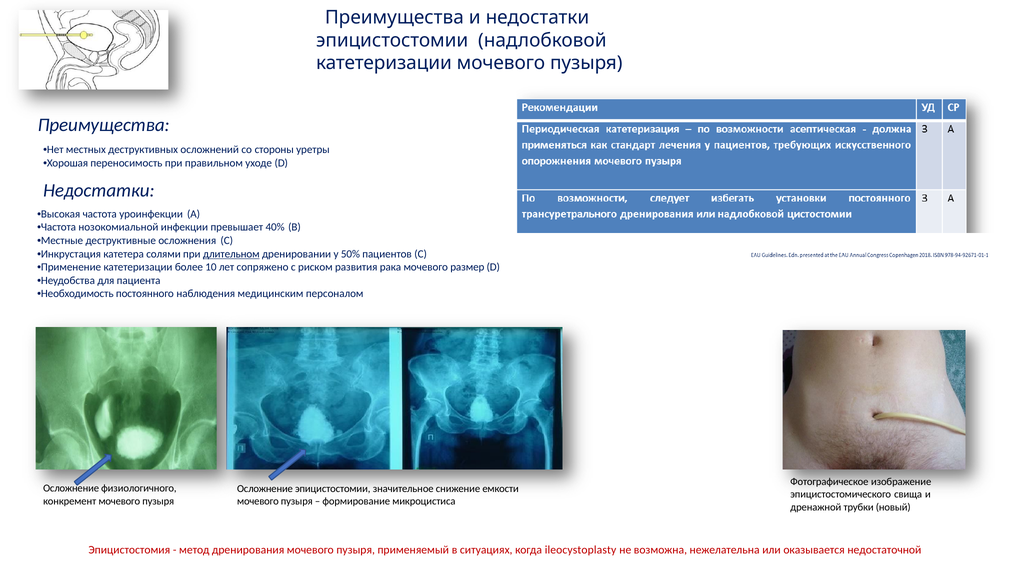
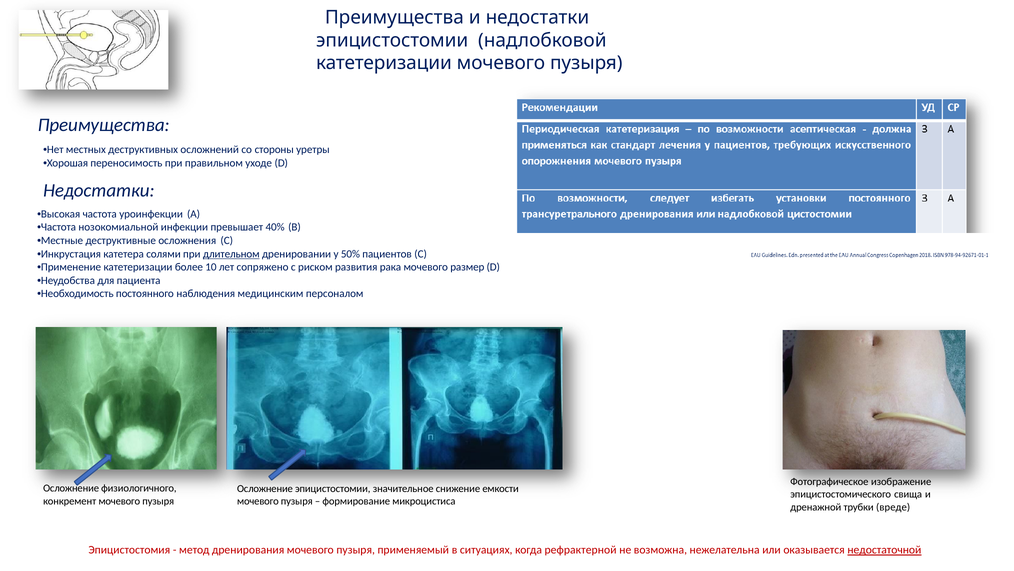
новый: новый -> вреде (893, 506)
ileocystoplasty: ileocystoplasty -> рефрактерной (581, 549)
недостаточной underline: none -> present (884, 549)
